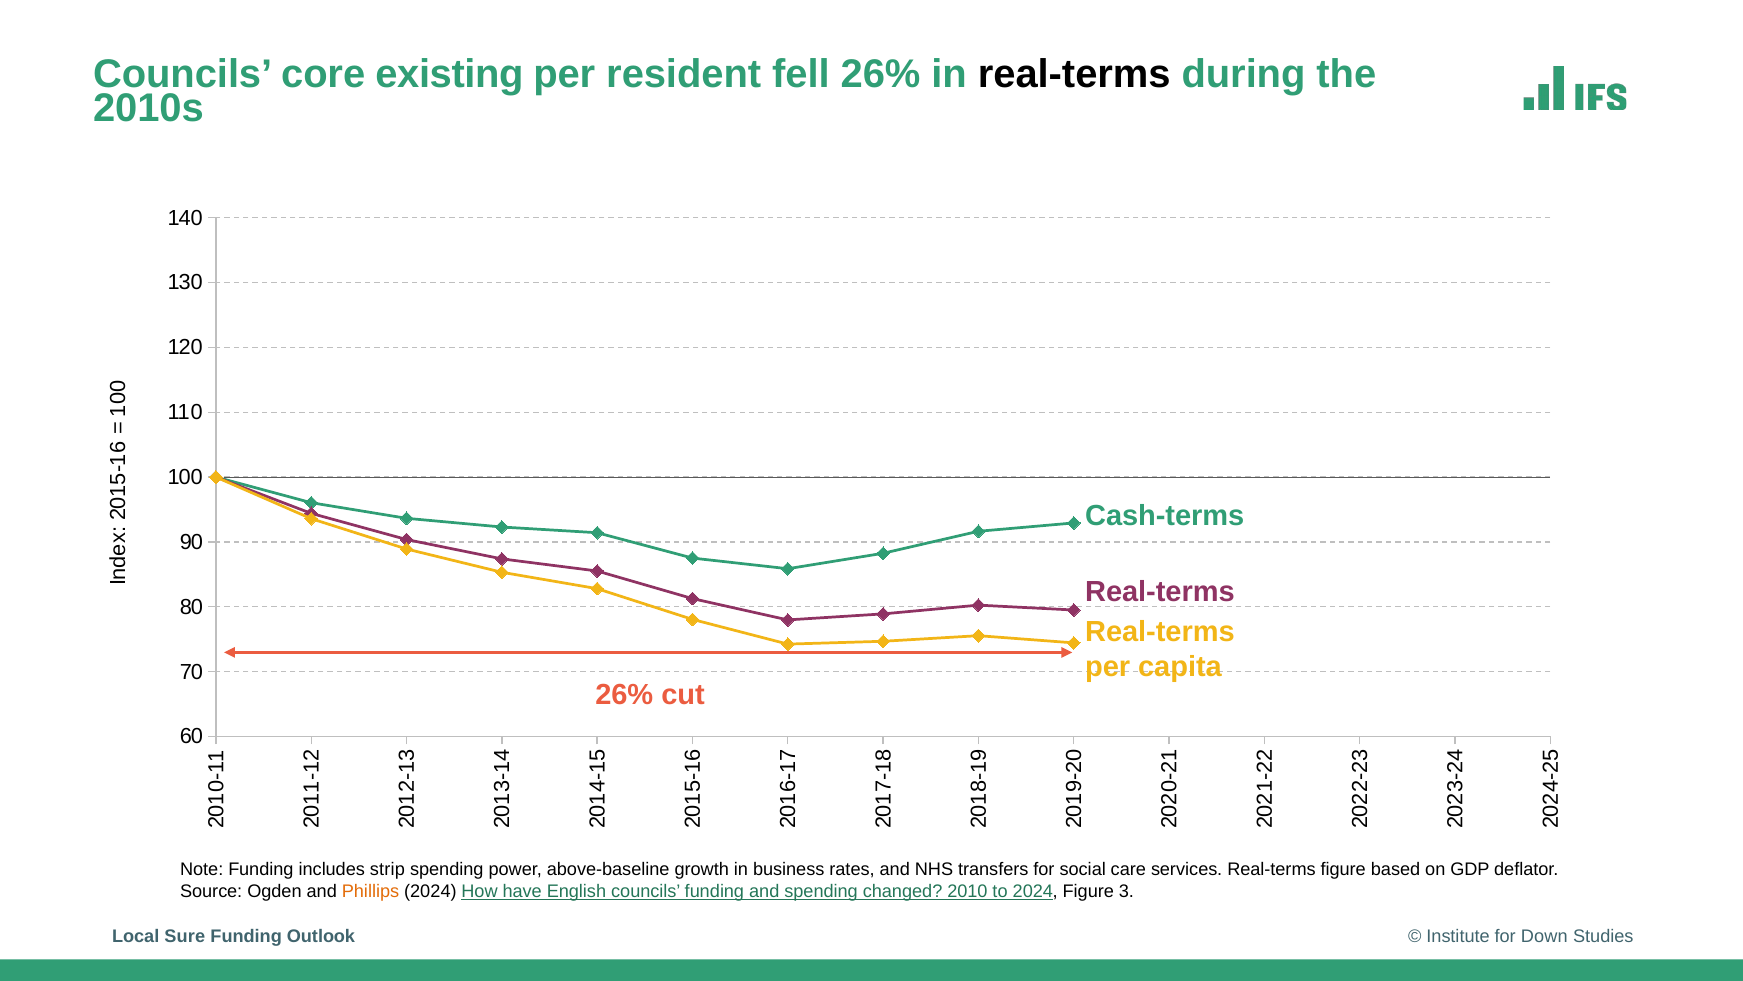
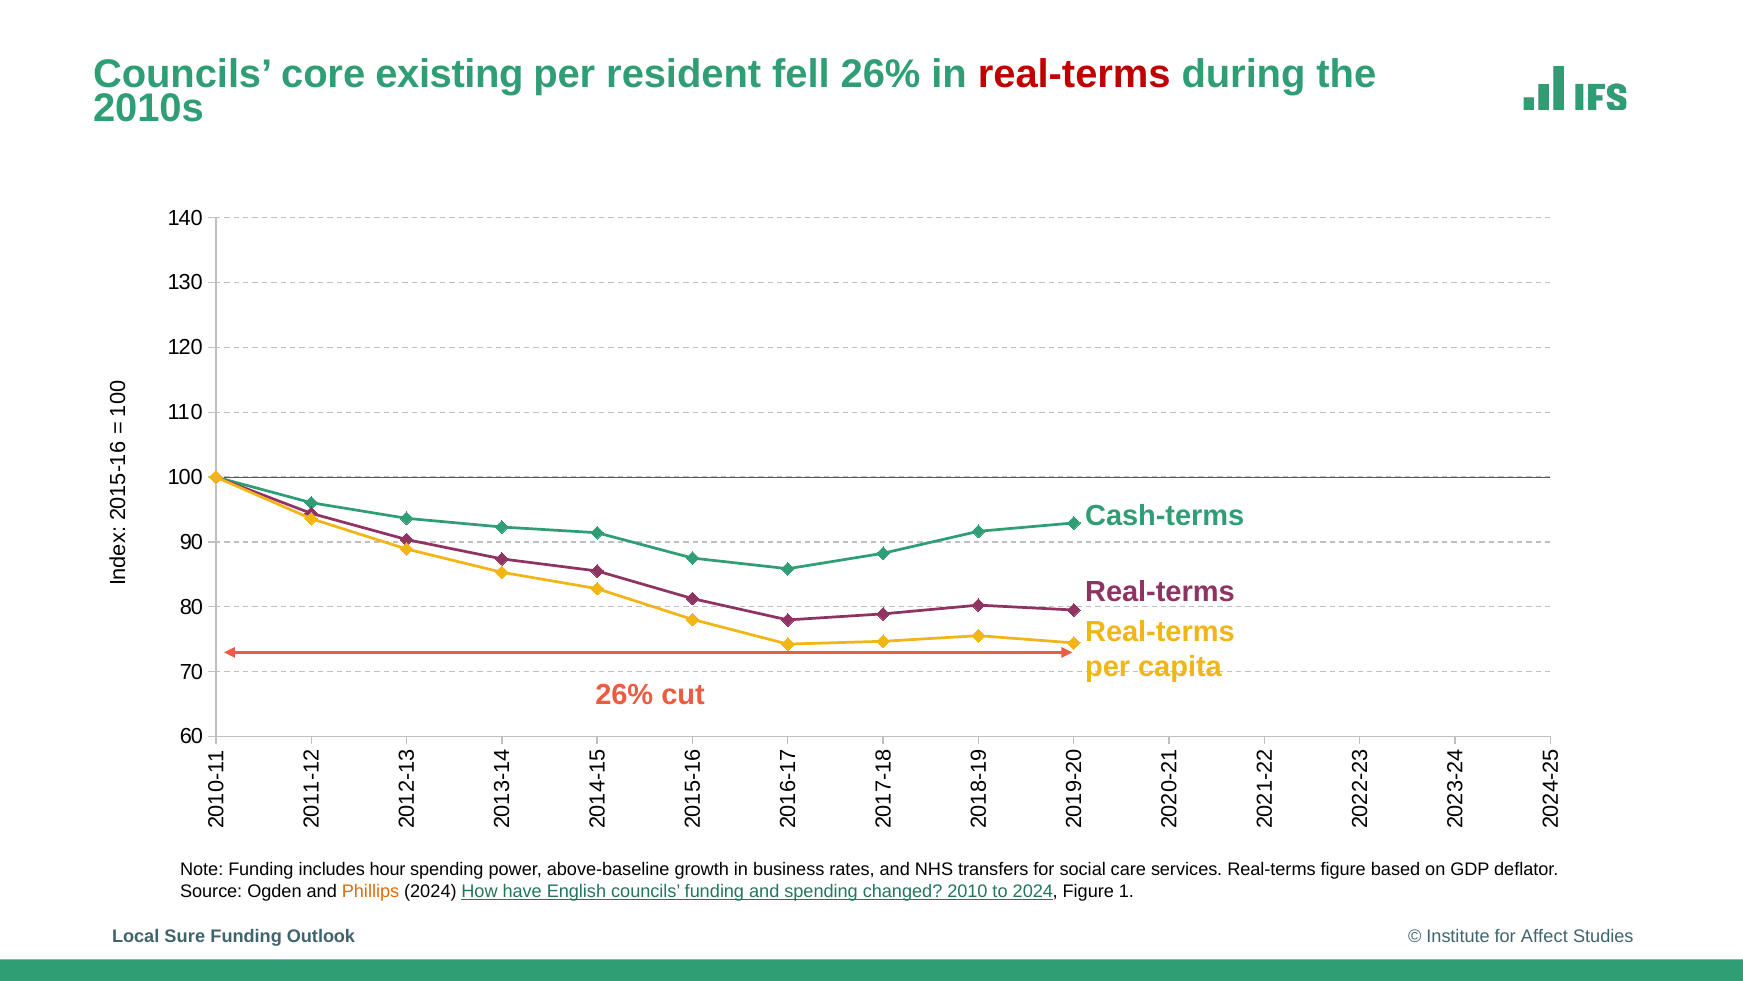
real-terms colour: black -> red (1074, 74)
strip: strip -> hour (388, 869)
Figure 3: 3 -> 1 (1126, 891)
Down: Down -> Affect (1544, 936)
